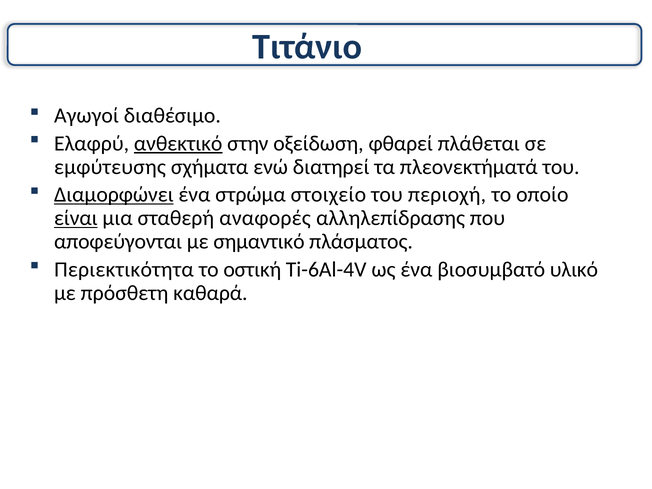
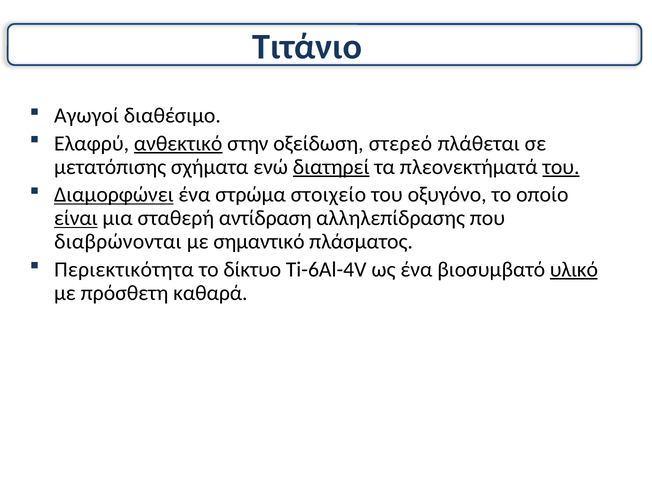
φθαρεί: φθαρεί -> στερεό (401, 143)
εμφύτευσης: εμφύτευσης -> μετατόπισης (110, 167)
διατηρεί underline: none -> present (331, 167)
του underline: none -> present (561, 167)
περιοχή: περιοχή -> οξυγόνο (447, 195)
αναφορές: αναφορές -> αντίδραση (265, 218)
αποφεύγονται: αποφεύγονται -> διαβρώνονται (118, 242)
οστική: οστική -> δίκτυο (252, 269)
υλικό underline: none -> present (574, 269)
